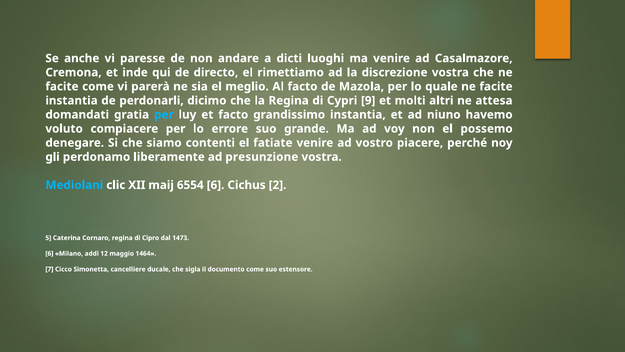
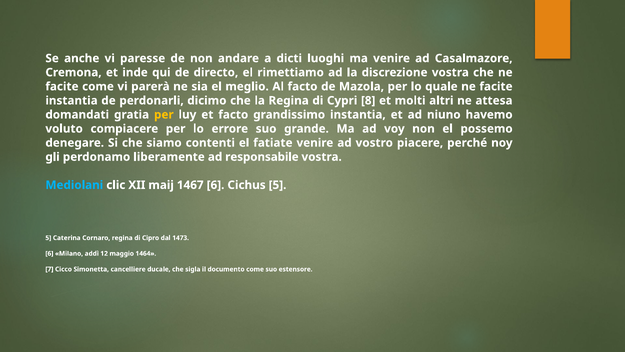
9: 9 -> 8 (368, 100)
per colour: light blue -> yellow (164, 115)
presunzione: presunzione -> responsabile (262, 157)
6554: 6554 -> 1467 (190, 185)
Cichus 2: 2 -> 5 (277, 185)
